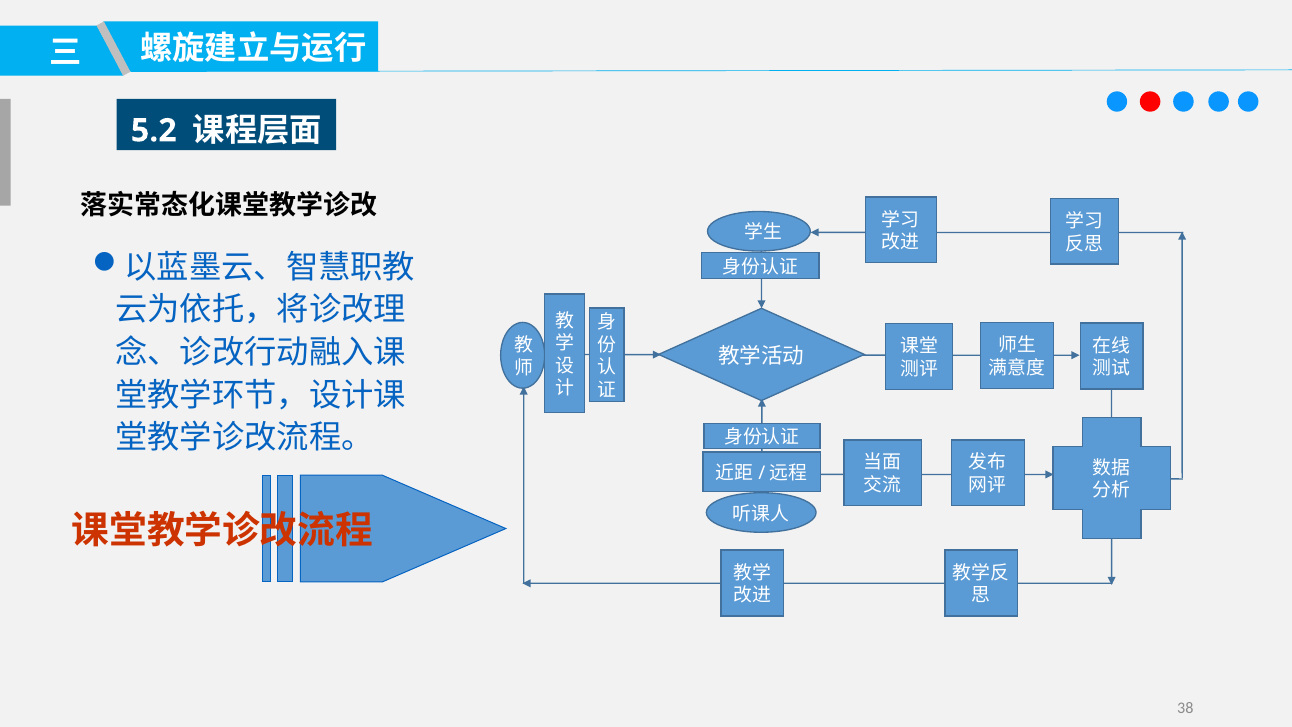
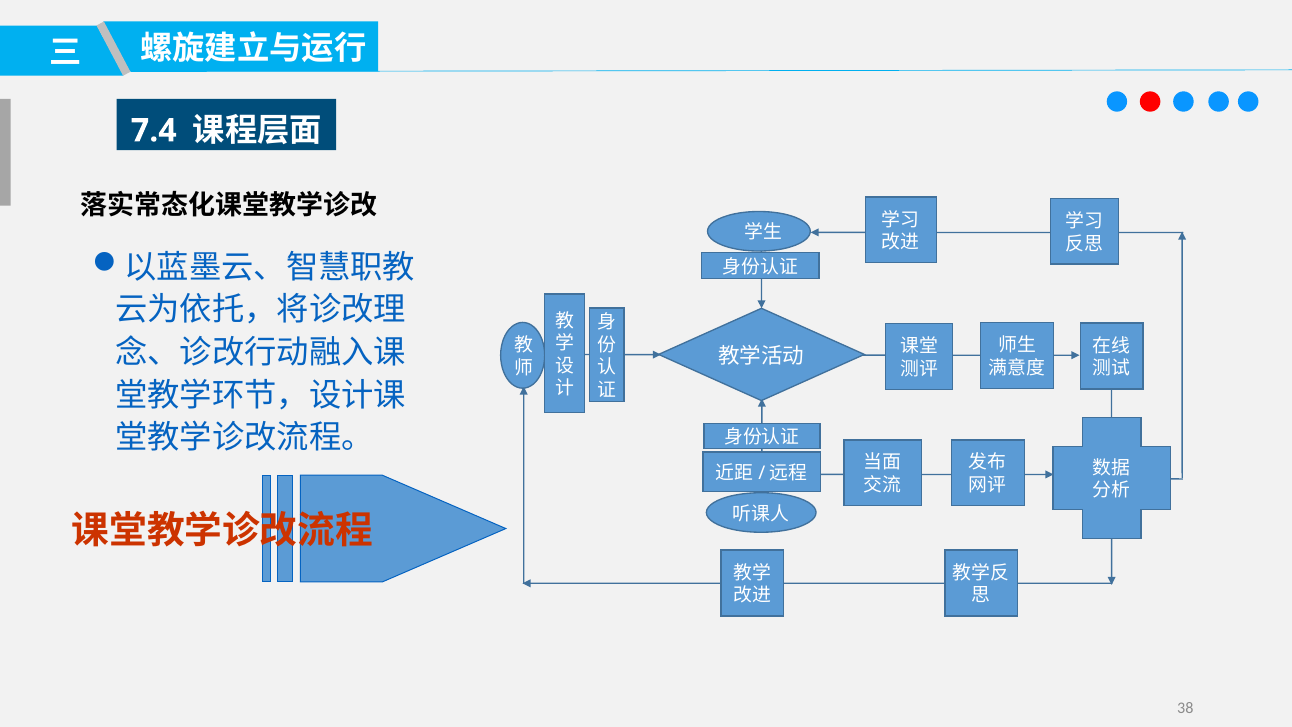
5.2: 5.2 -> 7.4 (154, 131)
